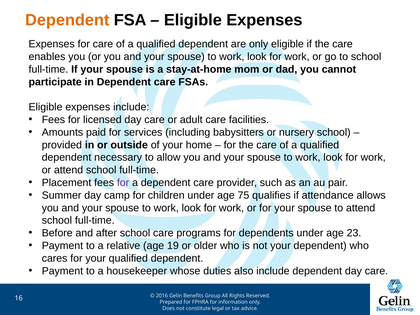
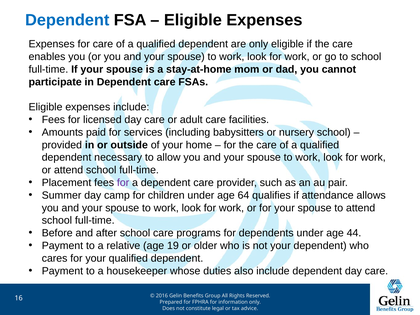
Dependent colour: orange -> blue (67, 20)
75: 75 -> 64 (243, 195)
23: 23 -> 44 (354, 233)
